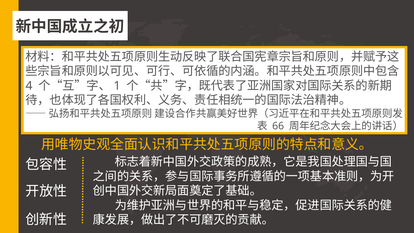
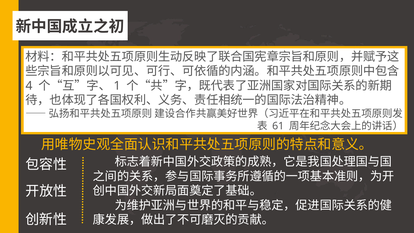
66: 66 -> 61 (278, 126)
